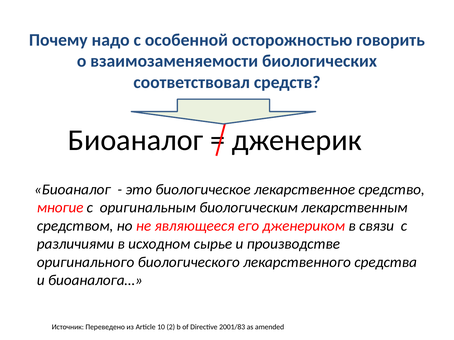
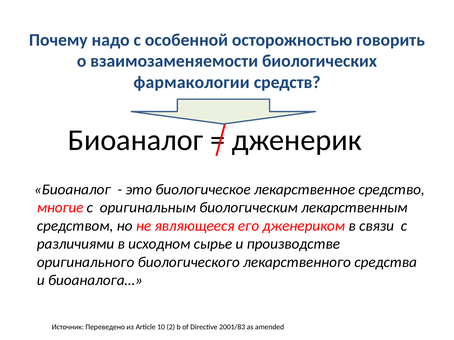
соответствовал: соответствовал -> фармакологии (192, 82)
